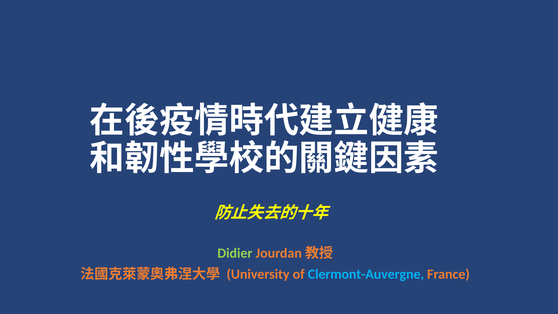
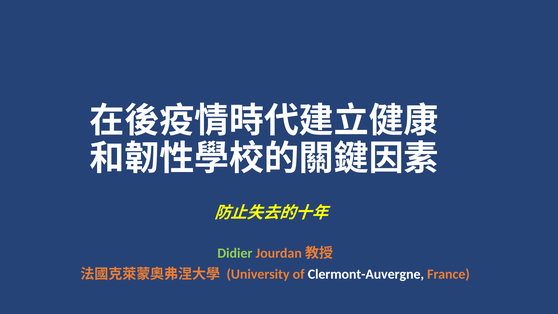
Clermont-Auvergne colour: light blue -> white (366, 274)
